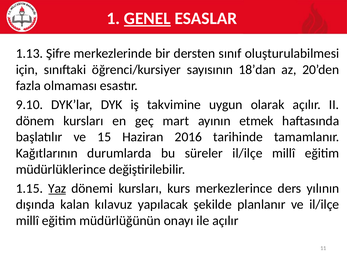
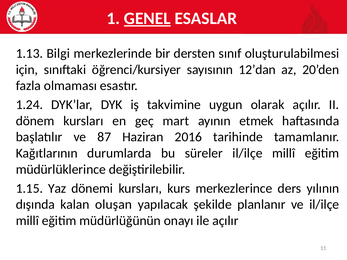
Şifre: Şifre -> Bilgi (58, 53)
18’dan: 18’dan -> 12’dan (257, 70)
9.10: 9.10 -> 1.24 (29, 105)
15: 15 -> 87 (104, 137)
Yaz underline: present -> none (57, 188)
kılavuz: kılavuz -> oluşan (114, 205)
